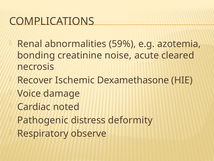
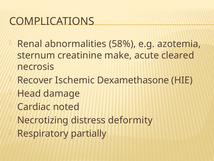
59%: 59% -> 58% (122, 44)
bonding: bonding -> sternum (36, 55)
noise: noise -> make (118, 55)
Voice: Voice -> Head (29, 93)
Pathogenic: Pathogenic -> Necrotizing (43, 120)
observe: observe -> partially (89, 133)
